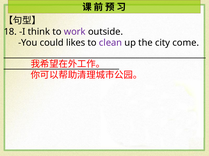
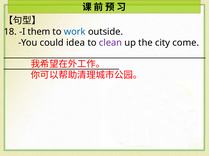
think: think -> them (39, 32)
work colour: purple -> blue (75, 32)
likes: likes -> idea (76, 43)
